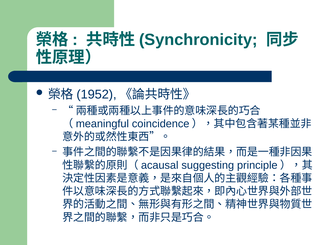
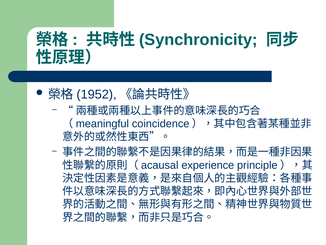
suggesting: suggesting -> experience (208, 165)
